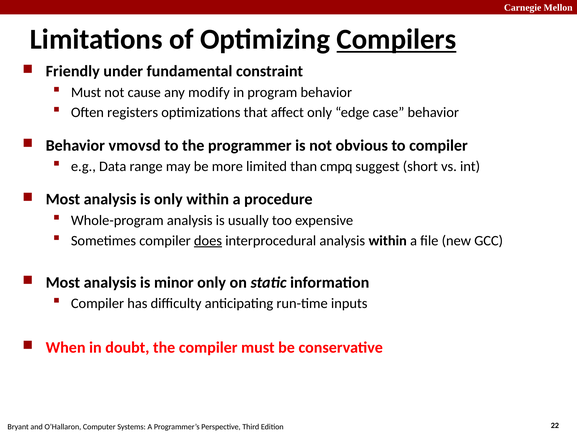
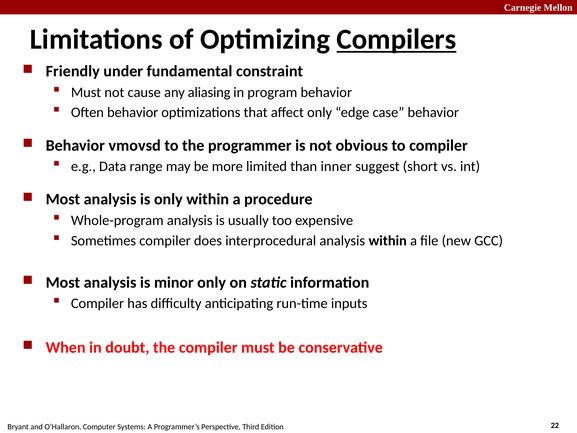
modify: modify -> aliasing (209, 92)
Often registers: registers -> behavior (133, 112)
cmpq: cmpq -> inner (336, 166)
does underline: present -> none (208, 240)
